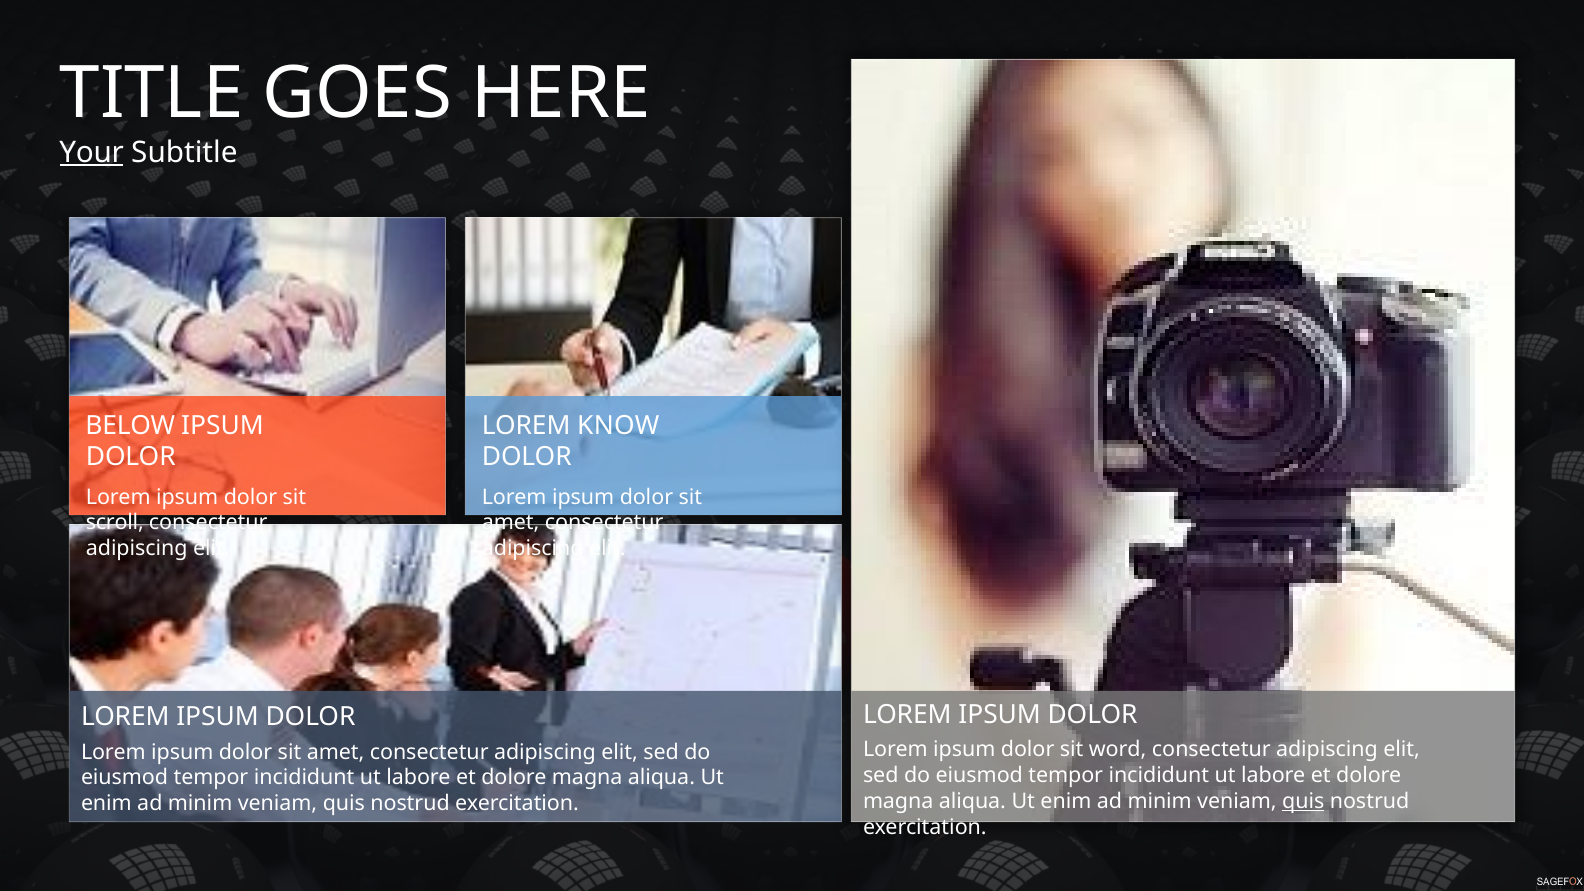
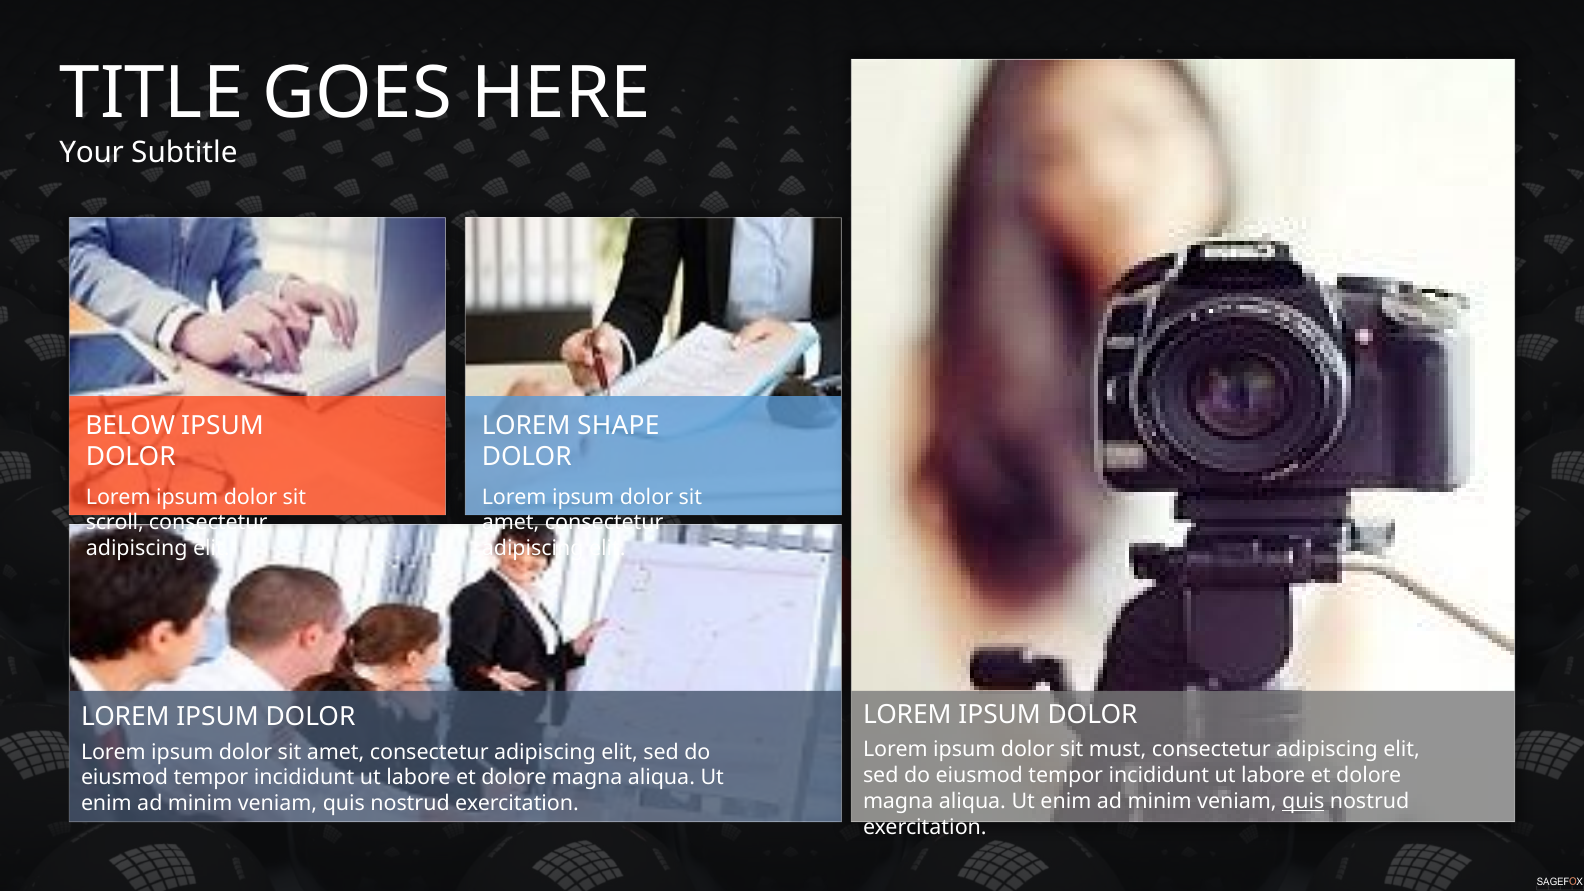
Your underline: present -> none (92, 152)
KNOW: KNOW -> SHAPE (618, 426)
word: word -> must (1118, 750)
